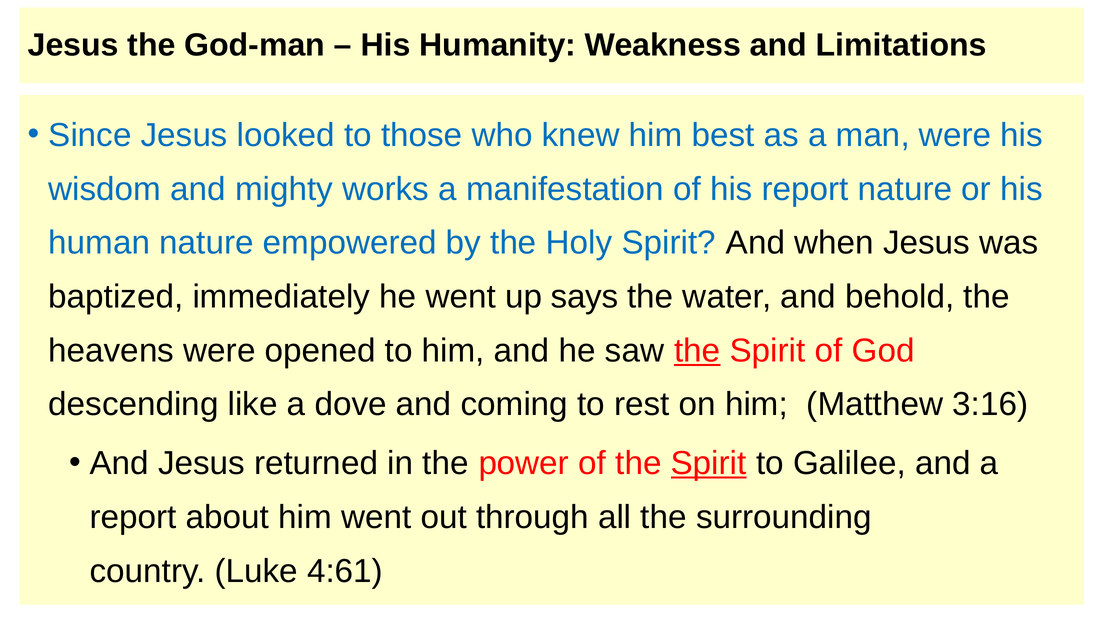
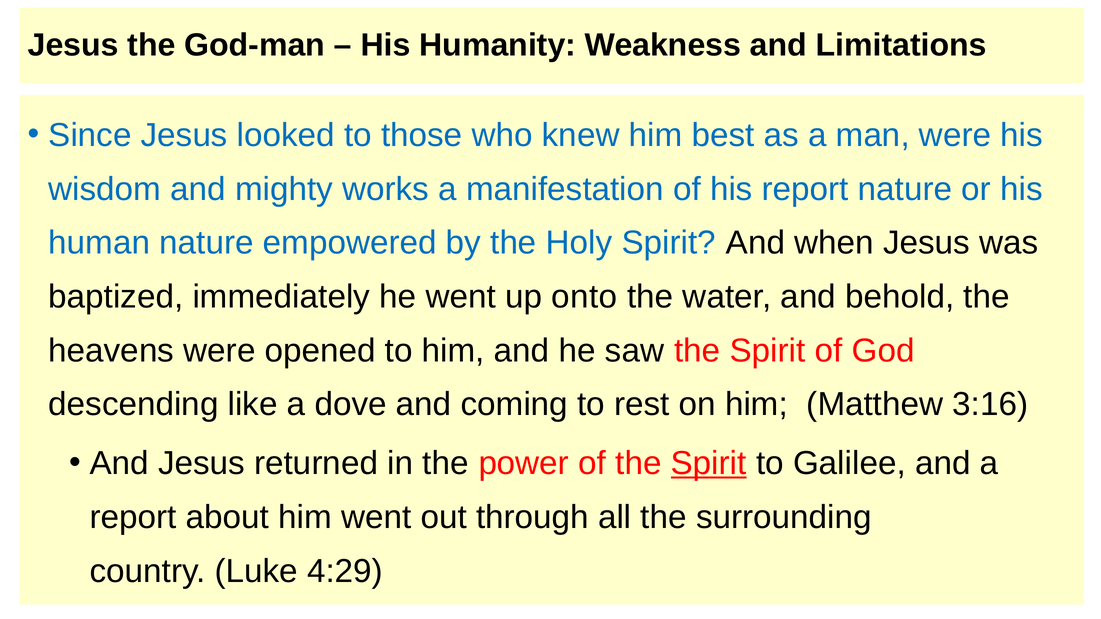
says: says -> onto (584, 297)
the underline: present -> none (697, 351)
4:61: 4:61 -> 4:29 (345, 571)
